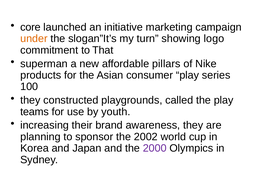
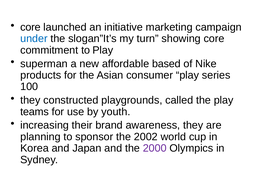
under colour: orange -> blue (34, 39)
showing logo: logo -> core (214, 39)
to That: That -> Play (103, 50)
pillars: pillars -> based (166, 64)
